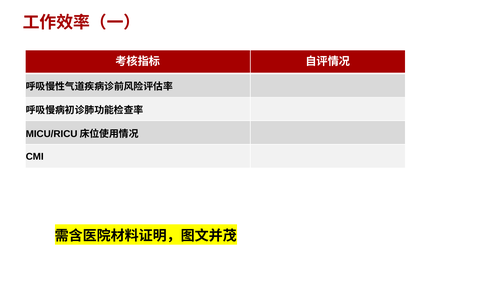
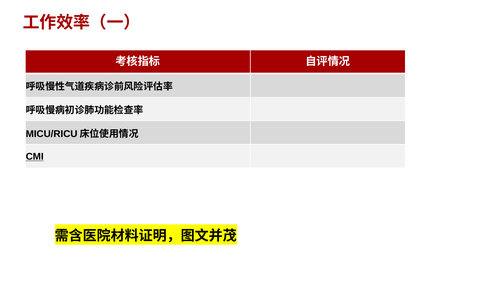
CMI underline: none -> present (35, 157)
